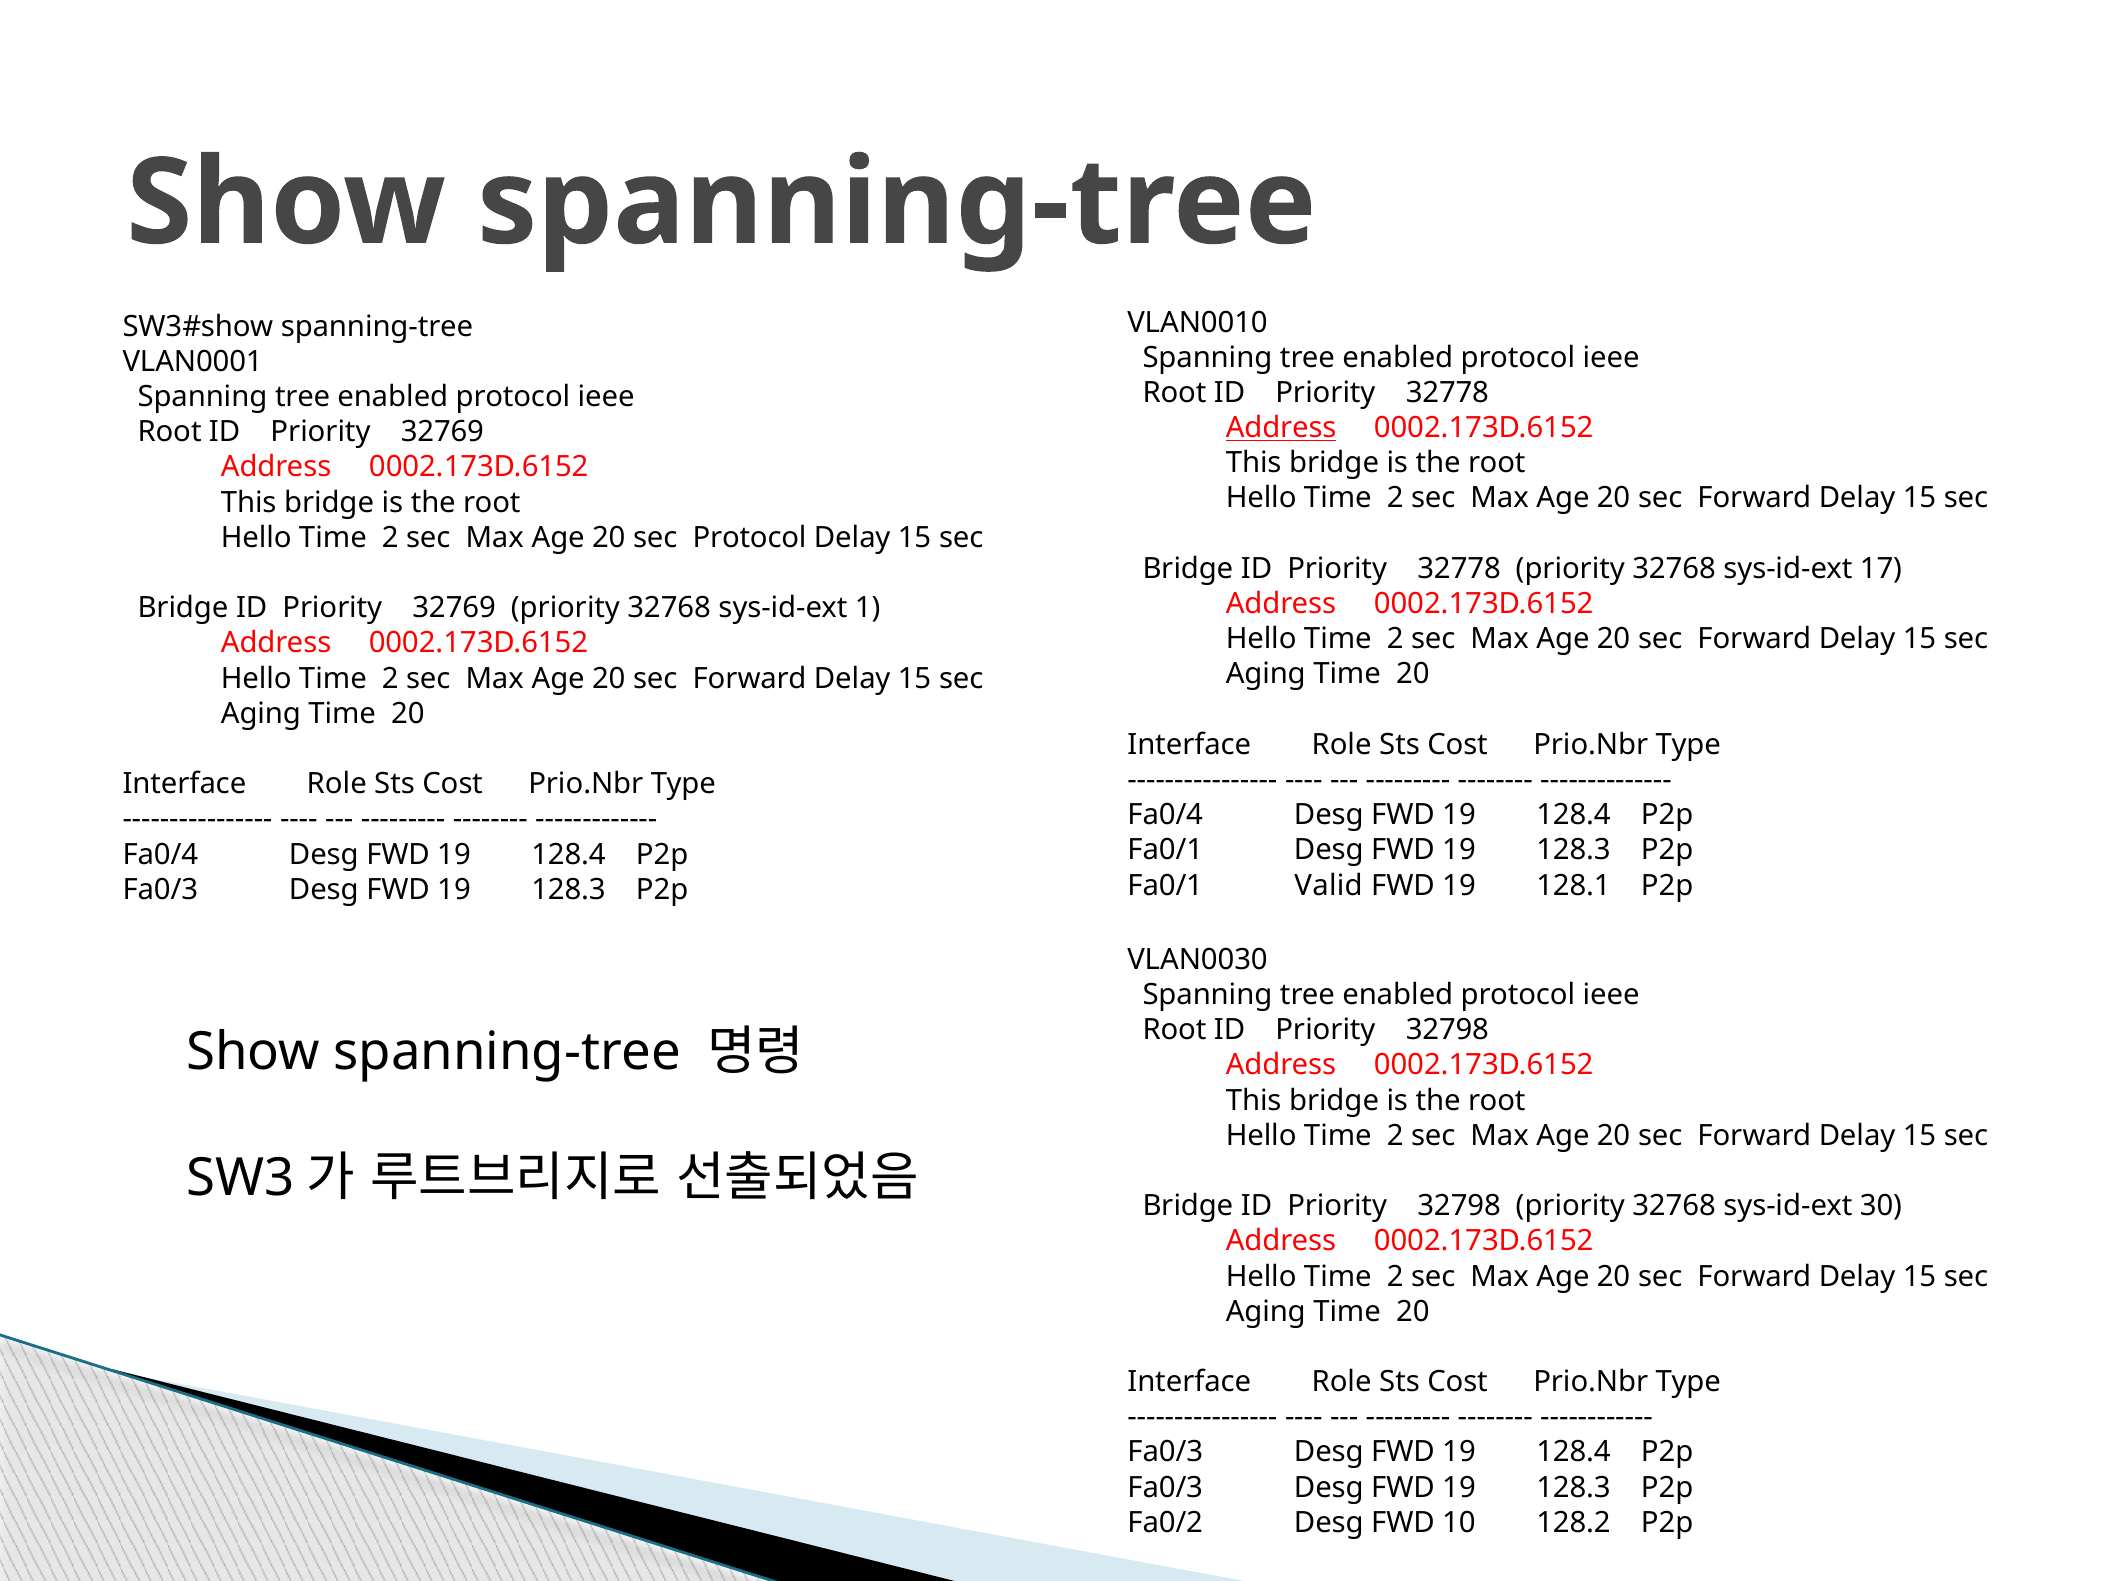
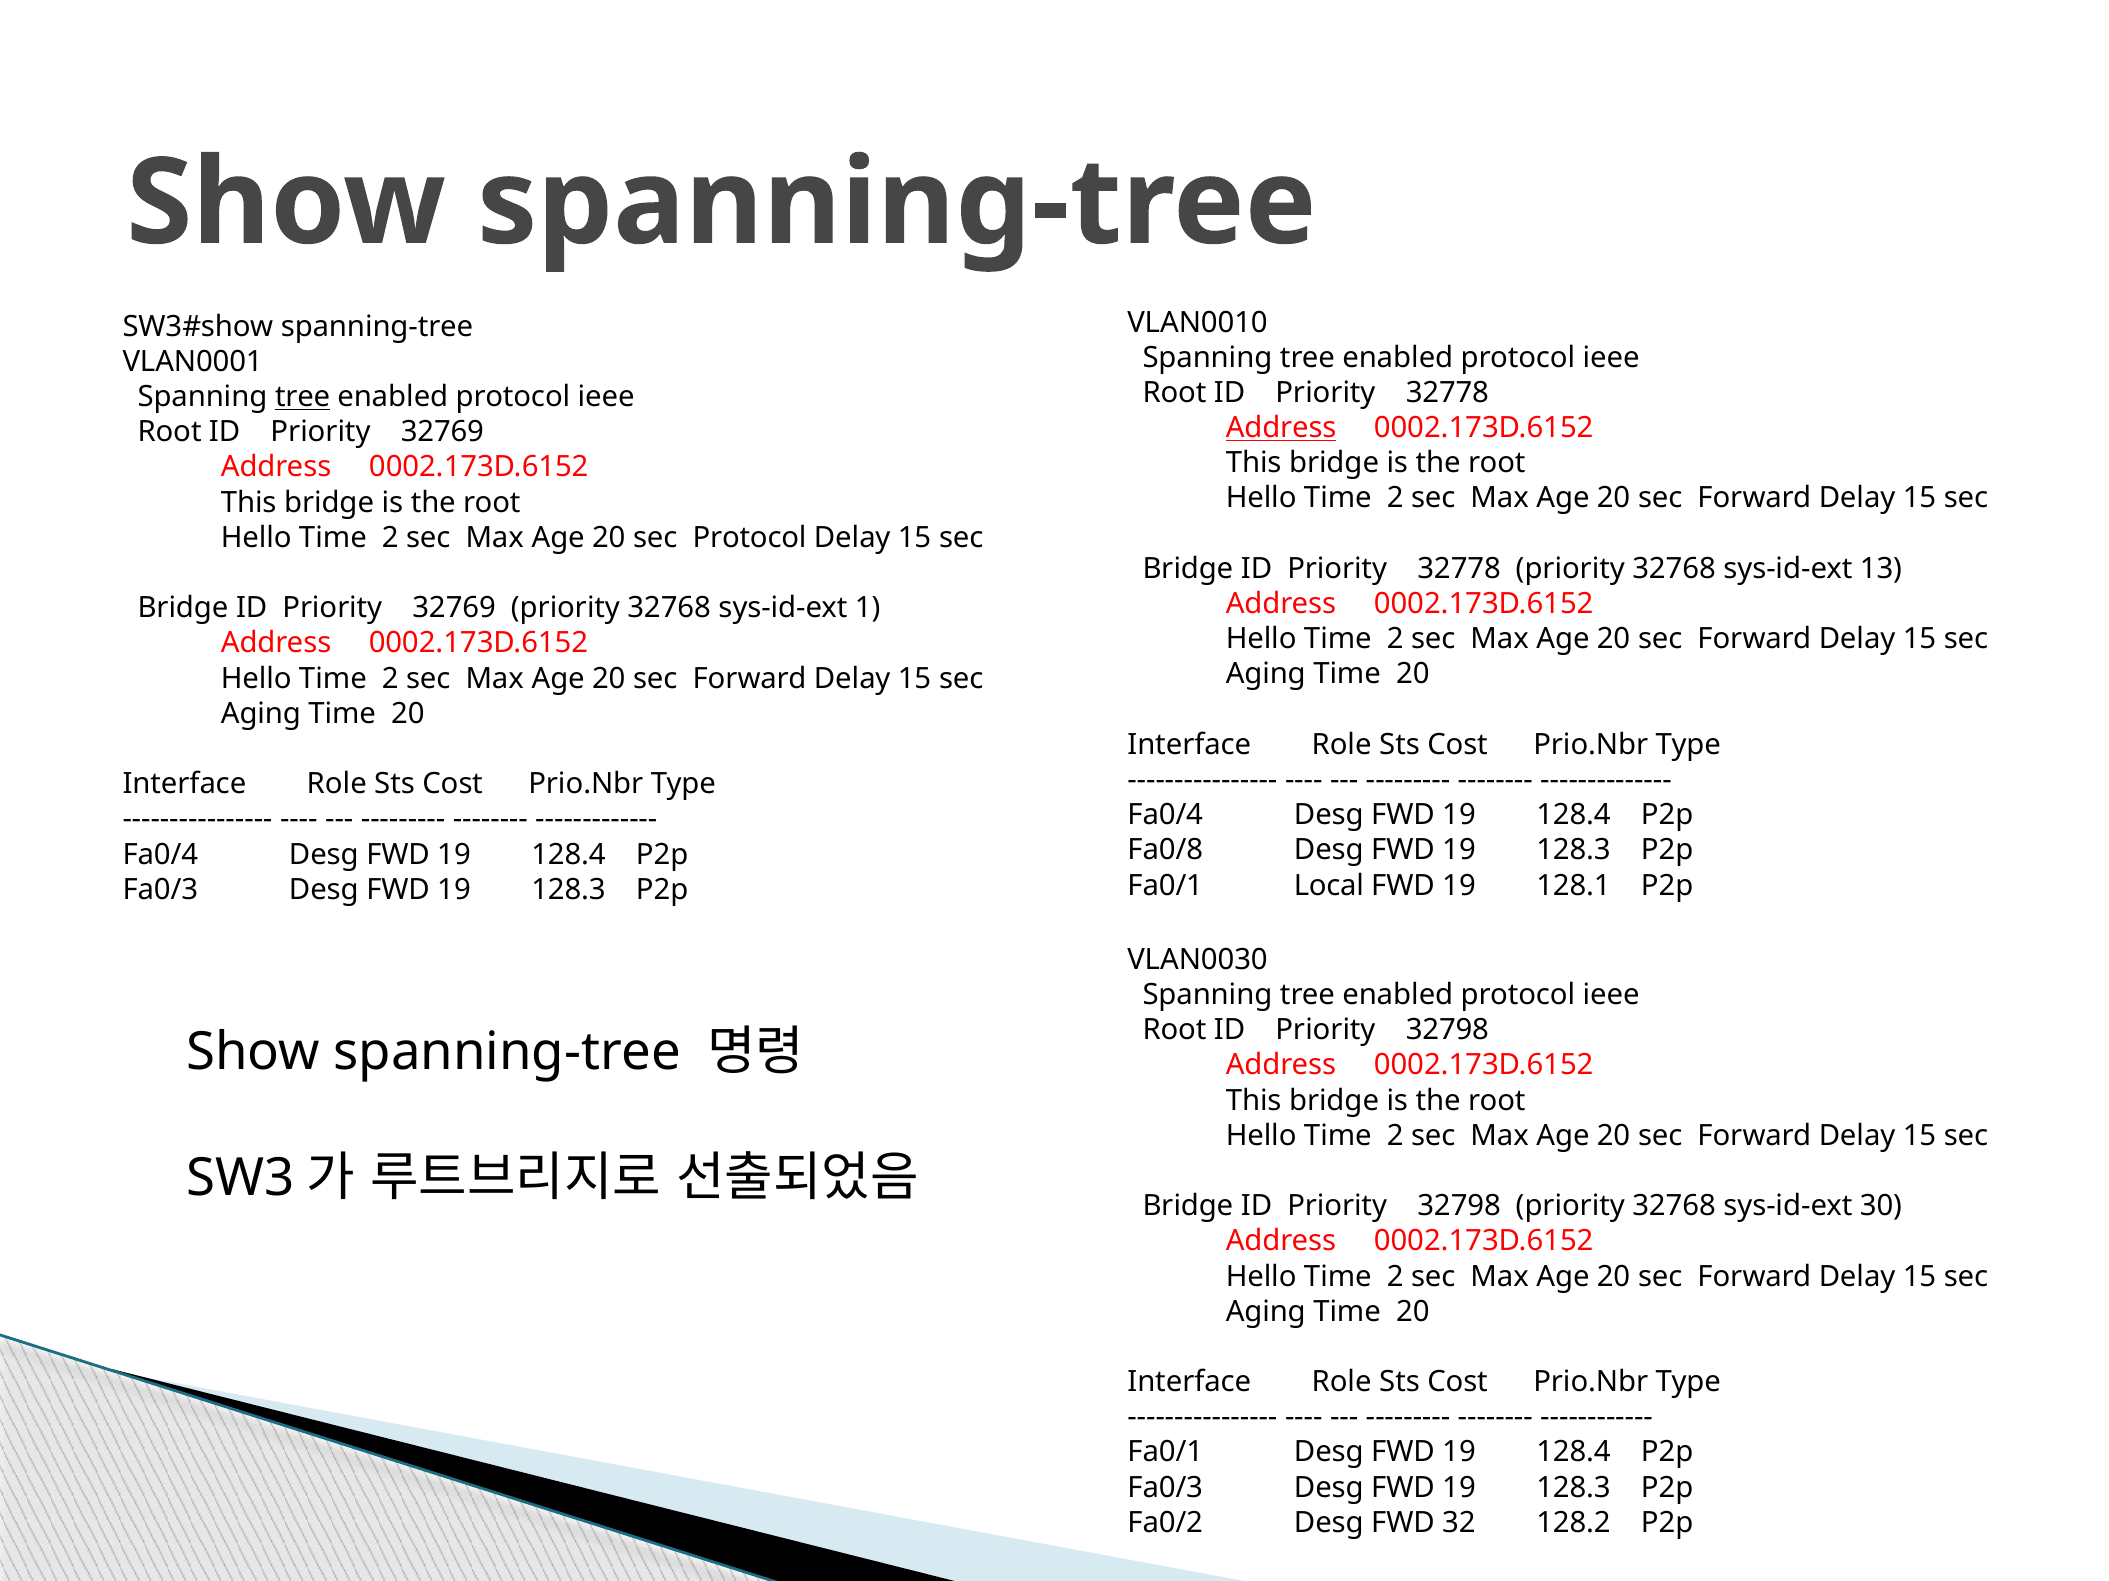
tree underline: none -> present (303, 397)
17: 17 -> 13 (1881, 569)
Fa0/1: Fa0/1 -> Fa0/8 (1165, 851)
Valid: Valid -> Local (1329, 886)
Fa0/3: Fa0/3 -> Fa0/1 (1165, 1453)
10: 10 -> 32 (1459, 1523)
